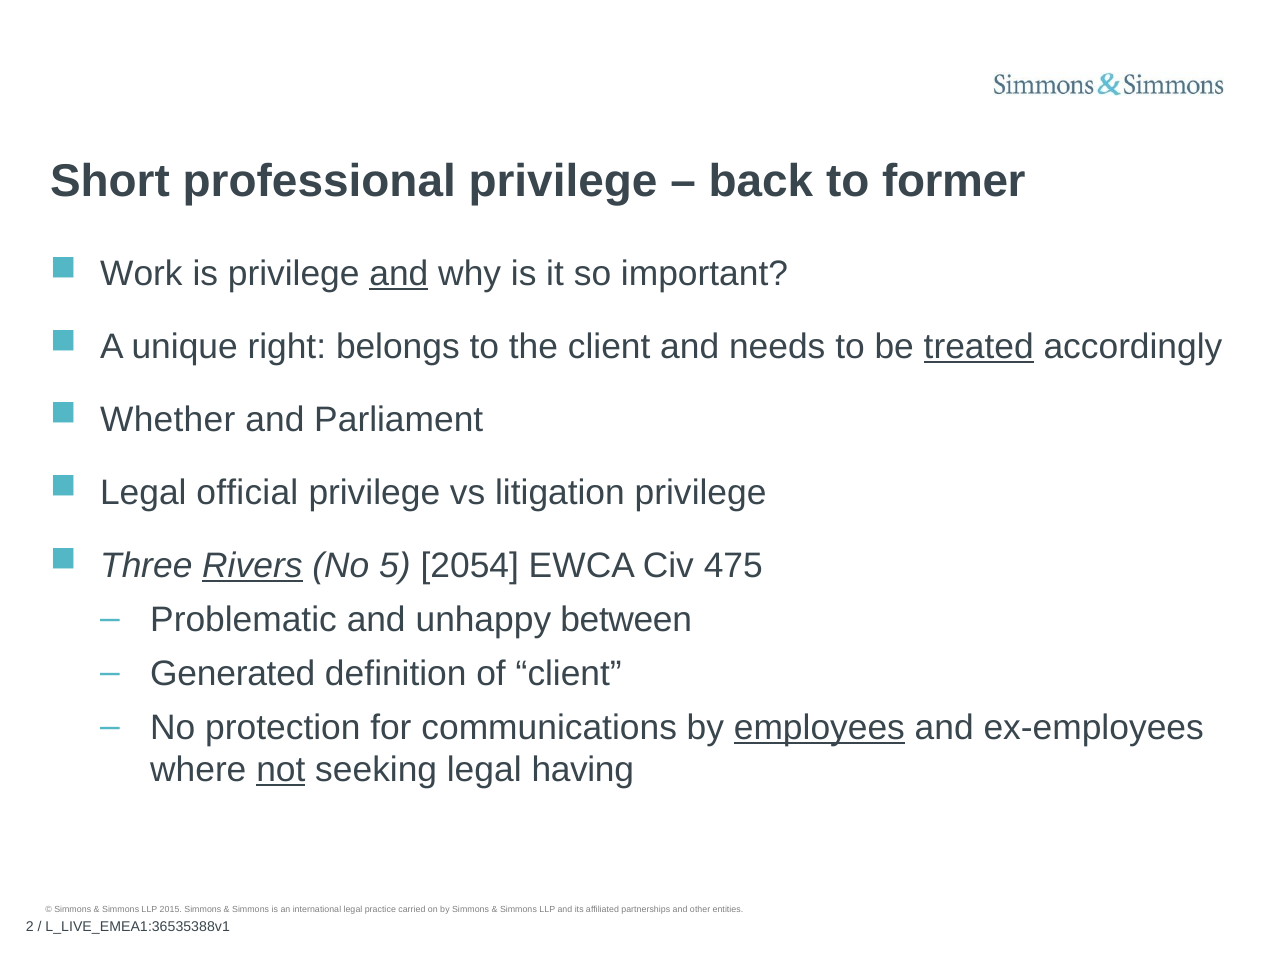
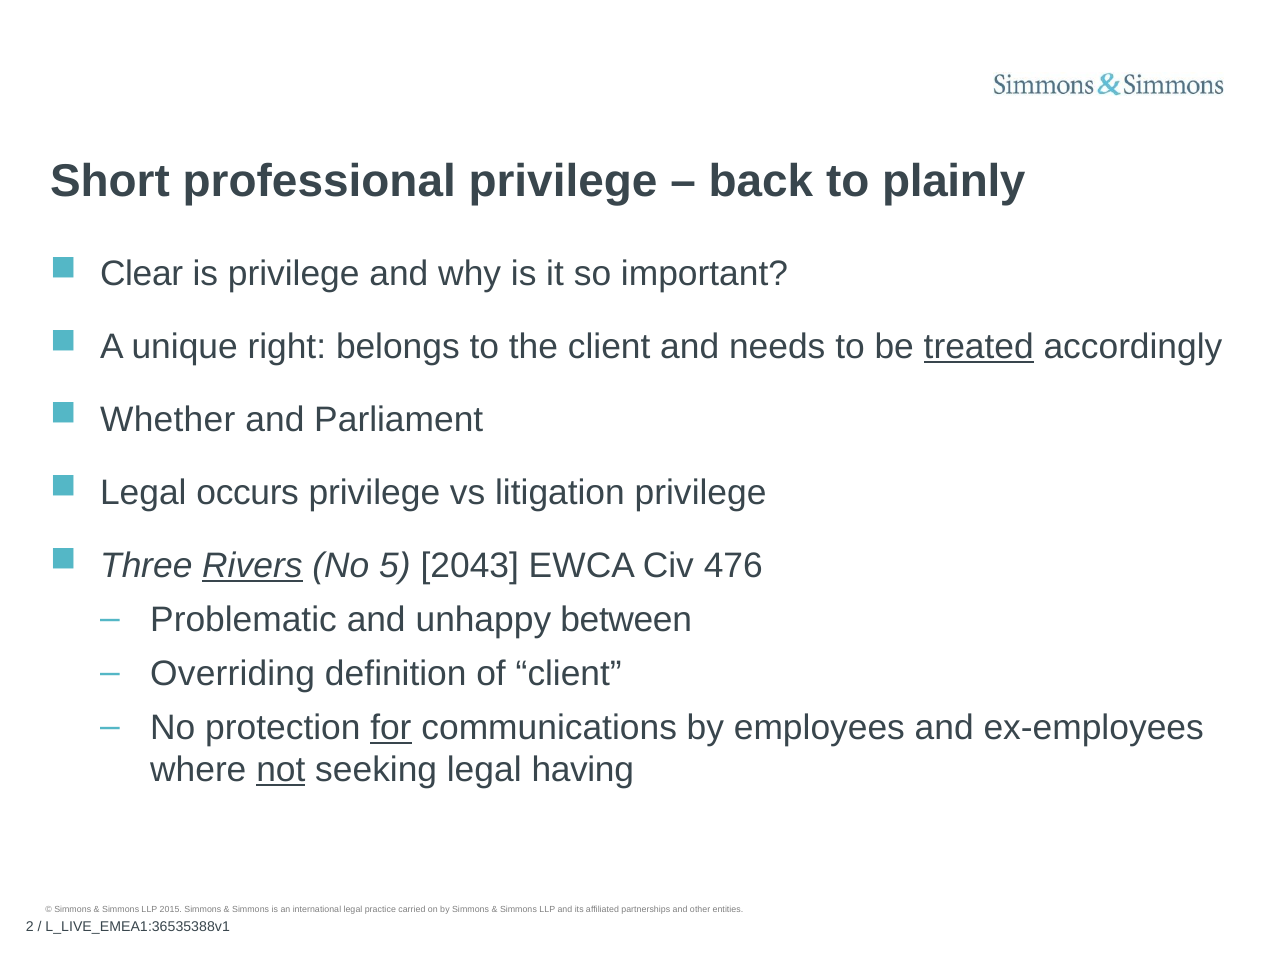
former: former -> plainly (954, 181)
Work: Work -> Clear (142, 274)
and underline: present -> none (399, 274)
official: official -> occurs (248, 493)
2054: 2054 -> 2043 (470, 566)
475: 475 -> 476 (733, 566)
Generated: Generated -> Overriding (233, 674)
for underline: none -> present (391, 728)
employees underline: present -> none (819, 728)
